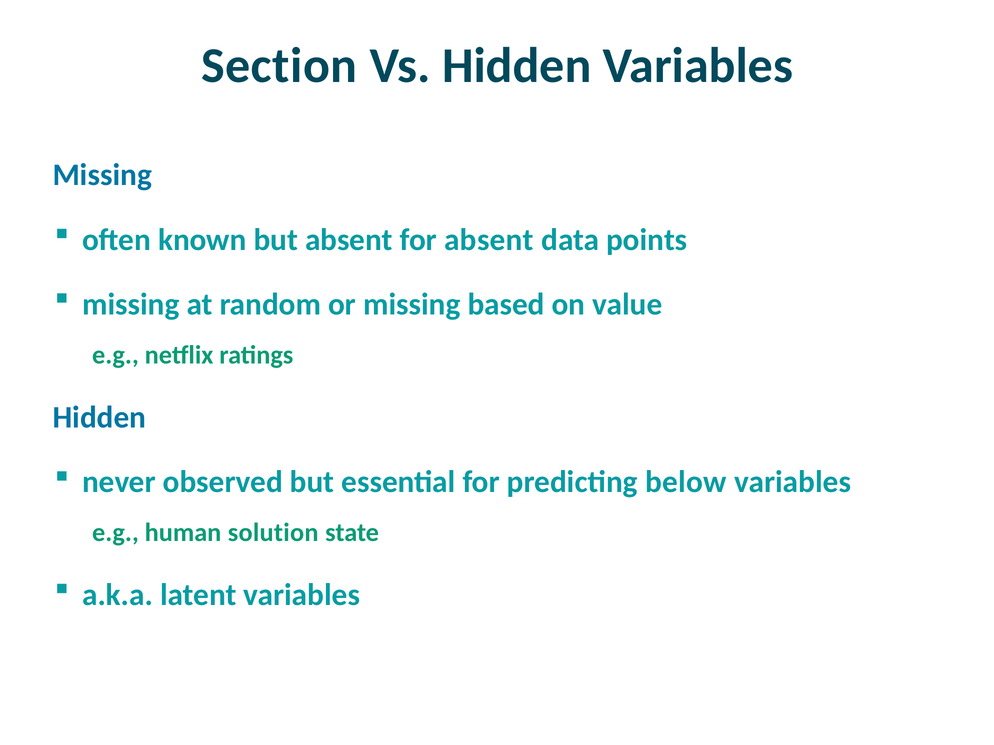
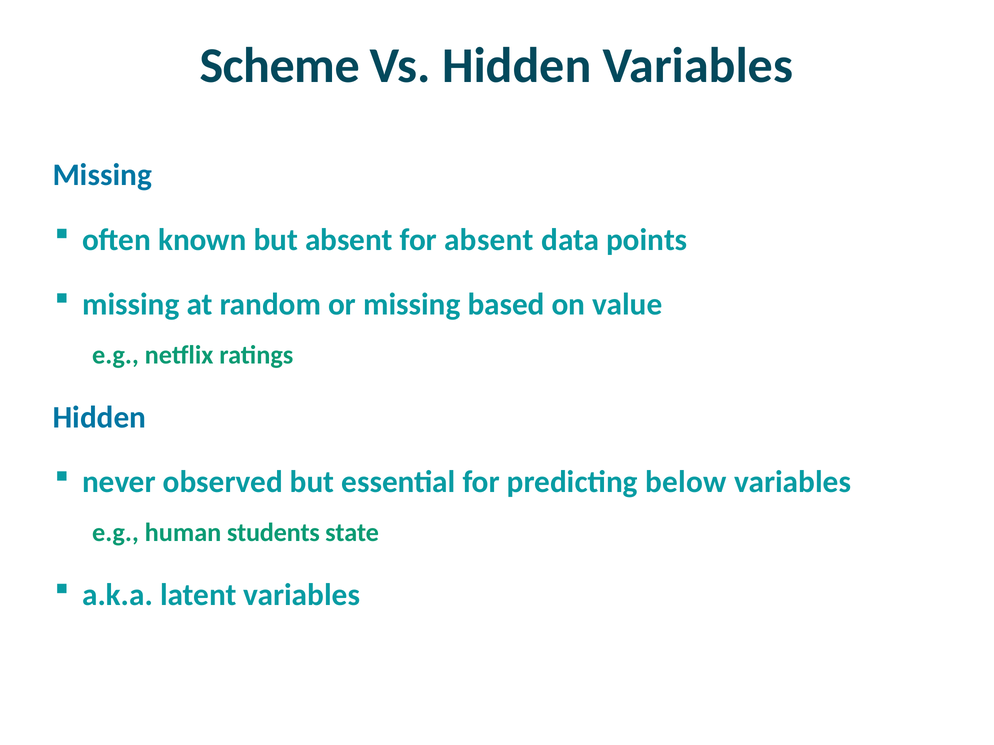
Section: Section -> Scheme (280, 66)
solution: solution -> students (273, 533)
